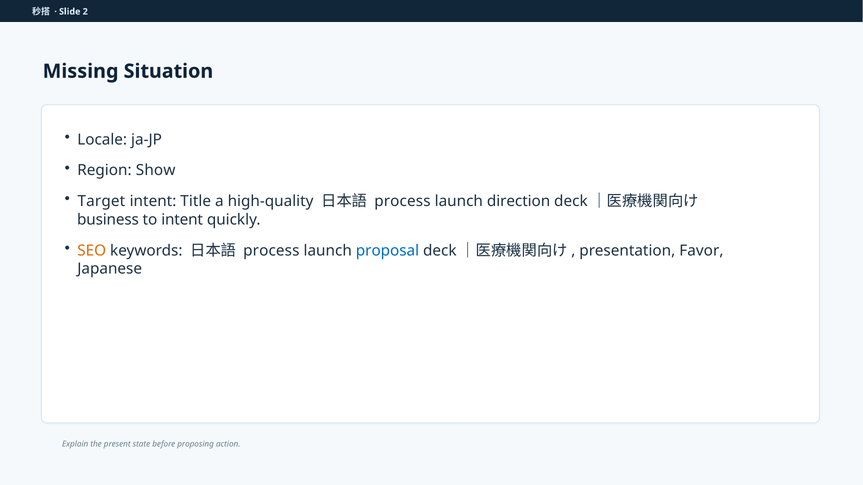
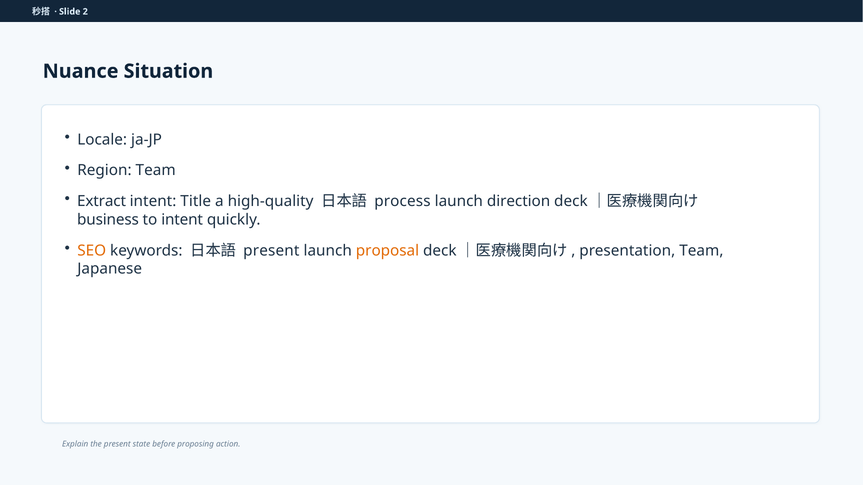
Missing: Missing -> Nuance (81, 71)
Region Show: Show -> Team (156, 171)
Target: Target -> Extract (102, 202)
process: process -> present (271, 251)
proposal colour: blue -> orange (387, 251)
presentation Favor: Favor -> Team (701, 251)
